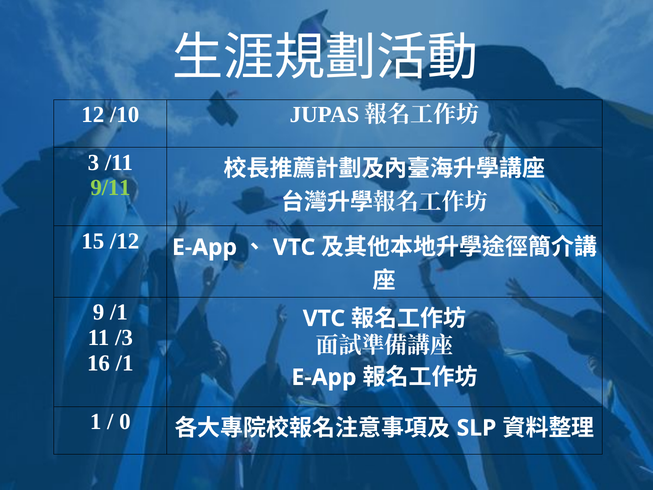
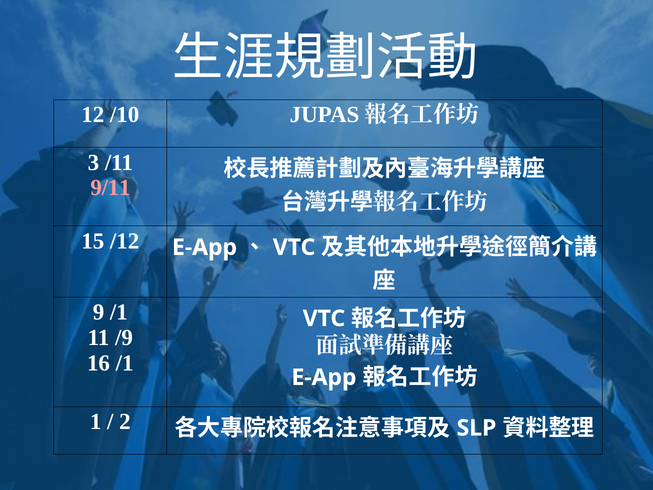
9/11 colour: light green -> pink (110, 188)
/3: /3 -> /9 (124, 338)
0: 0 -> 2 (125, 422)
